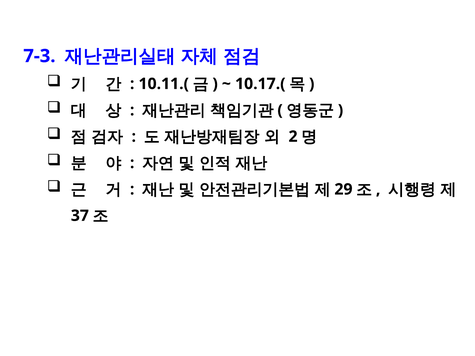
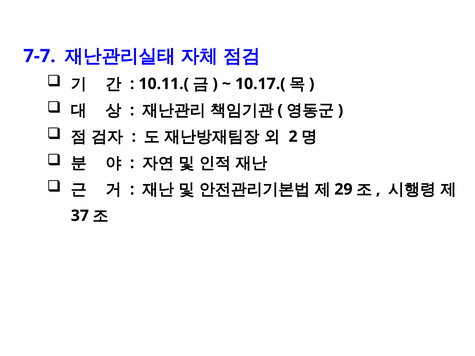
7-3: 7-3 -> 7-7 (39, 56)
